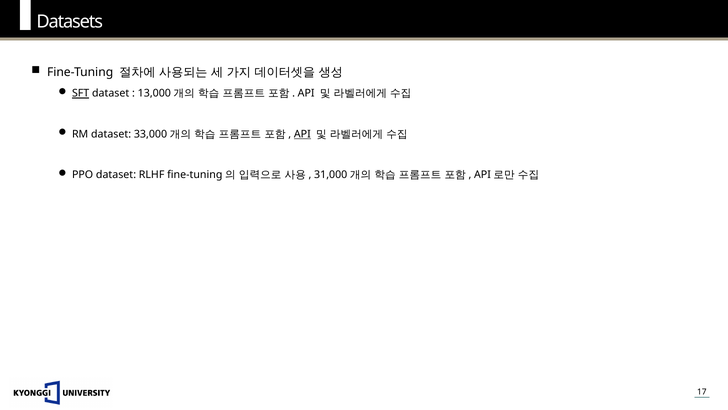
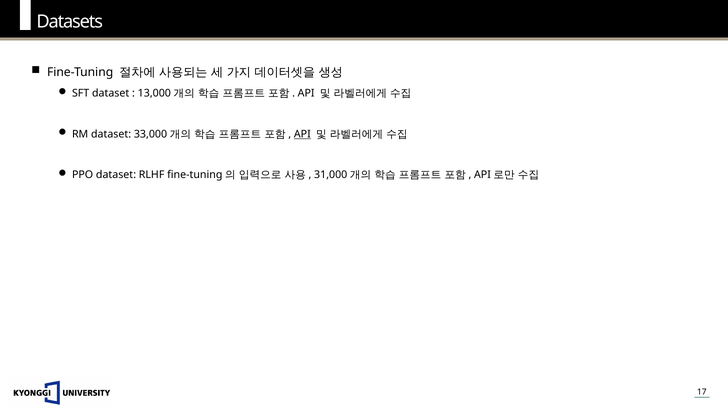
SFT underline: present -> none (81, 93)
